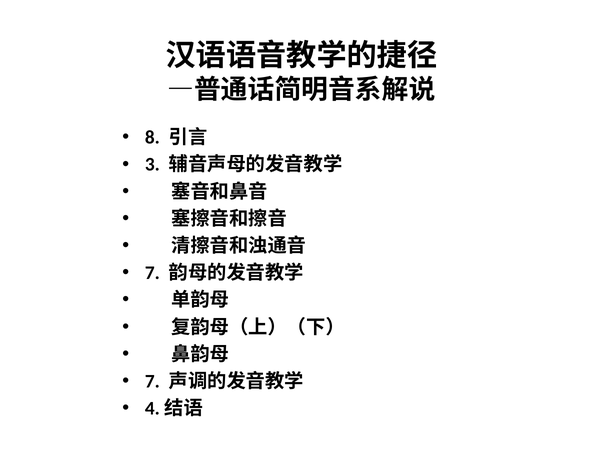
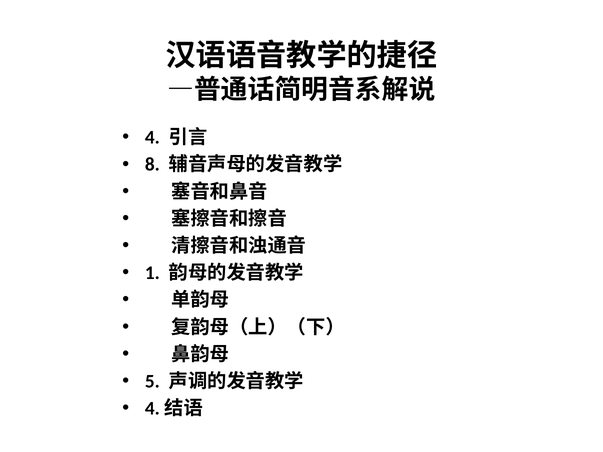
8: 8 -> 4 (152, 138)
3: 3 -> 8 (152, 165)
7: 7 -> 1 (152, 273)
7: 7 -> 5 (152, 382)
